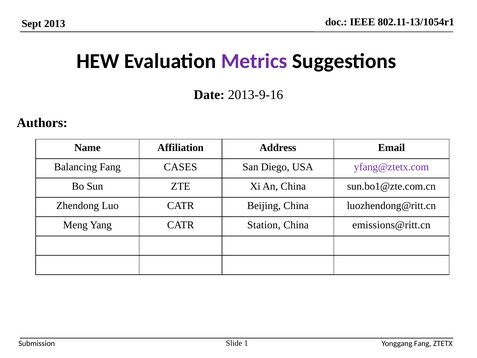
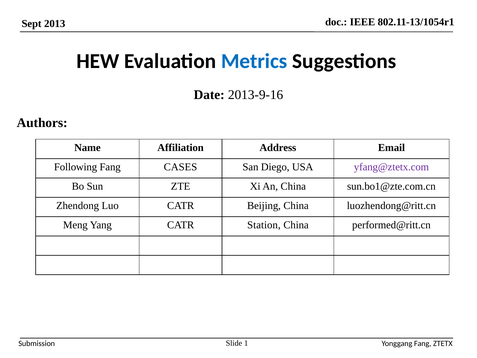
Metrics colour: purple -> blue (254, 61)
Balancing: Balancing -> Following (76, 167)
emissions@ritt.cn: emissions@ritt.cn -> performed@ritt.cn (391, 225)
